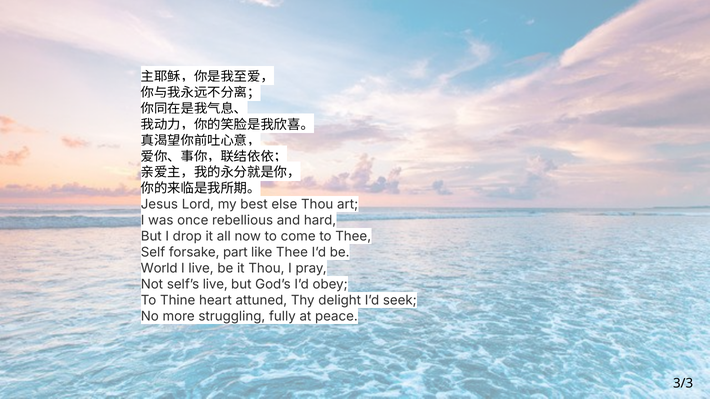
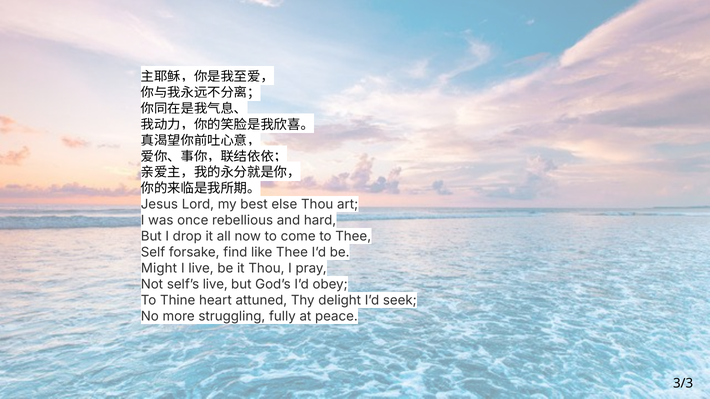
part: part -> find (235, 253)
World: World -> Might (159, 269)
